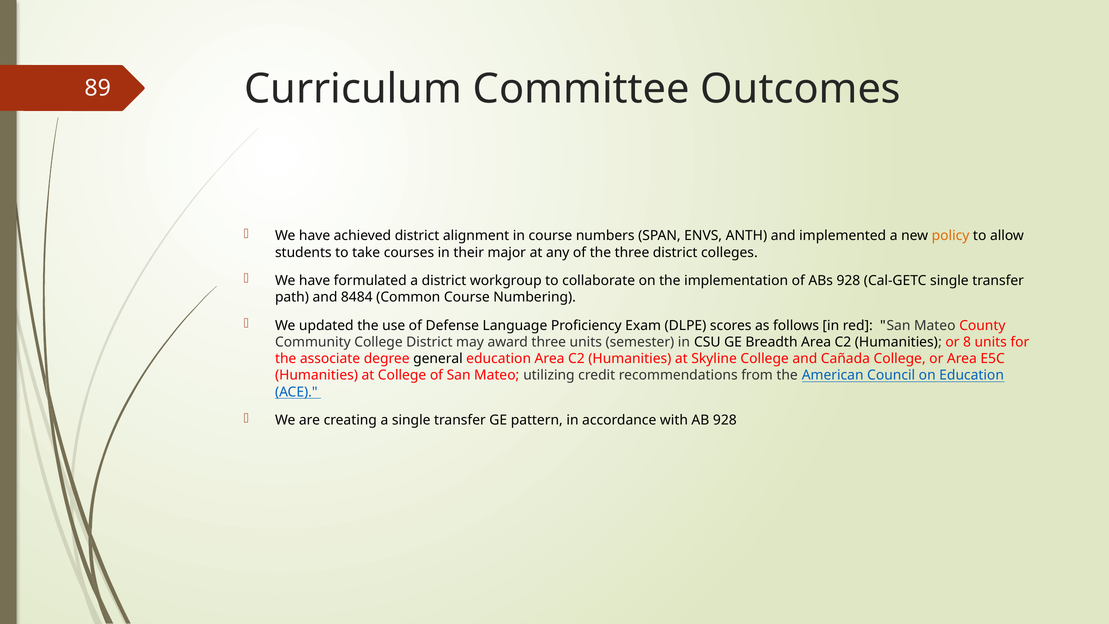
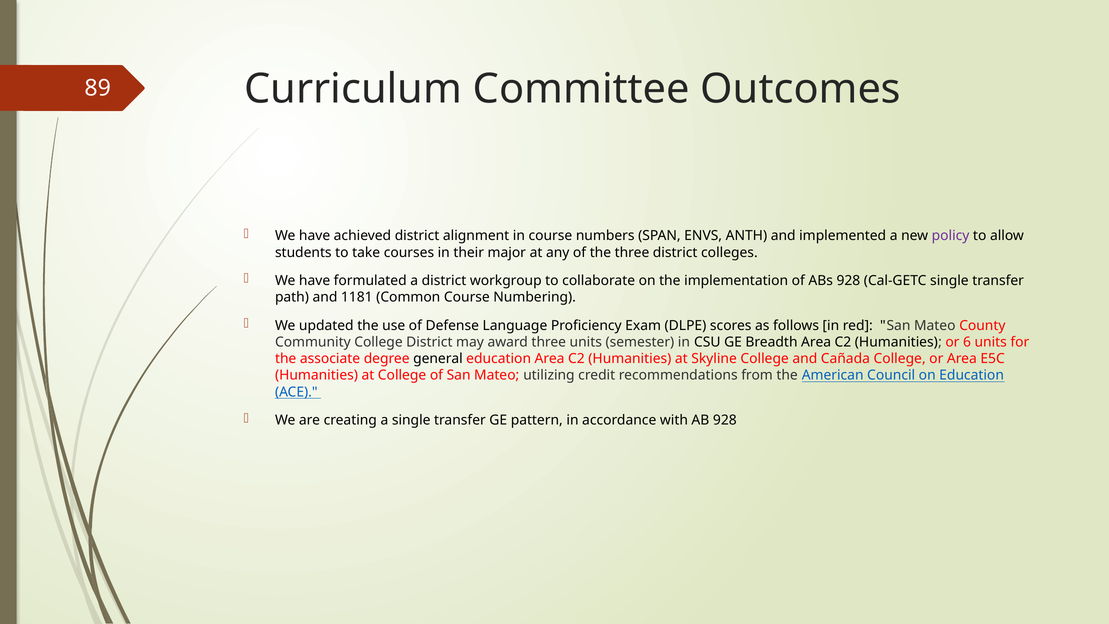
policy colour: orange -> purple (951, 236)
8484: 8484 -> 1181 (357, 297)
8: 8 -> 6 (967, 342)
